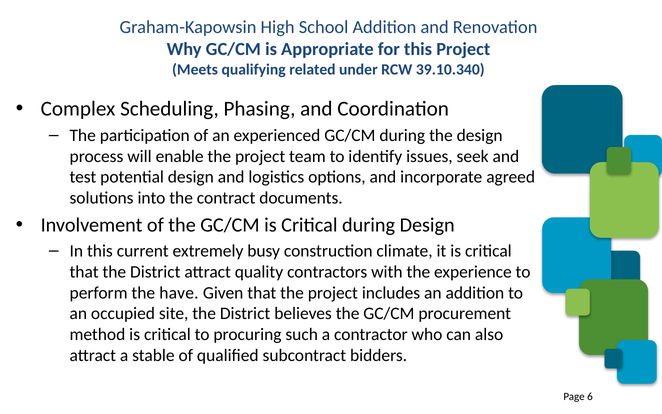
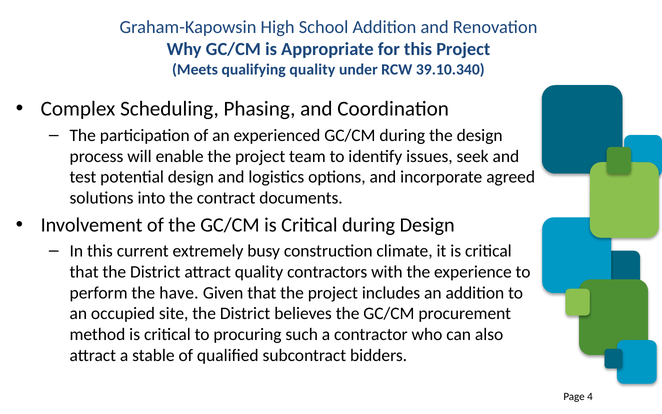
qualifying related: related -> quality (312, 70)
6: 6 -> 4 (590, 396)
